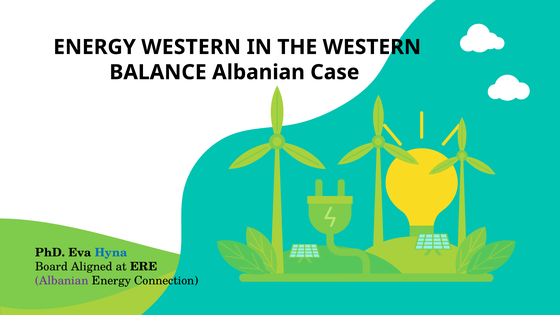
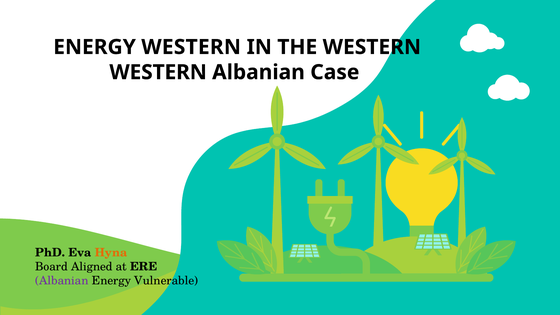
BALANCE: BALANCE -> WESTERN (158, 72)
Hyna colour: blue -> orange (111, 253)
Connection: Connection -> Vulnerable (166, 281)
